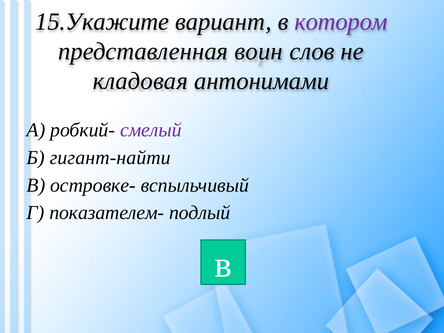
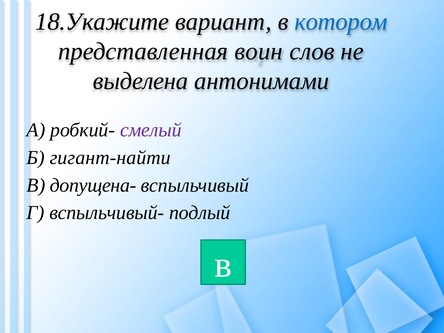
15.Укажите: 15.Укажите -> 18.Укажите (102, 22)
котором colour: purple -> blue (341, 22)
кладовая: кладовая -> выделена (141, 81)
островке-: островке- -> допущена- (93, 185)
показателем-: показателем- -> вспыльчивый- (107, 213)
